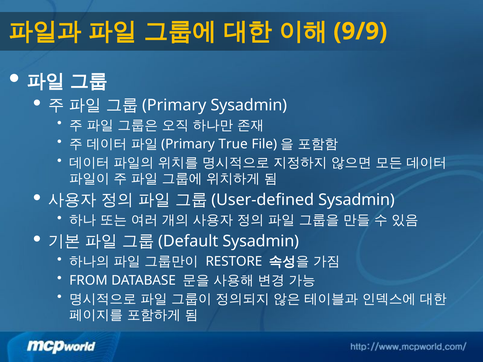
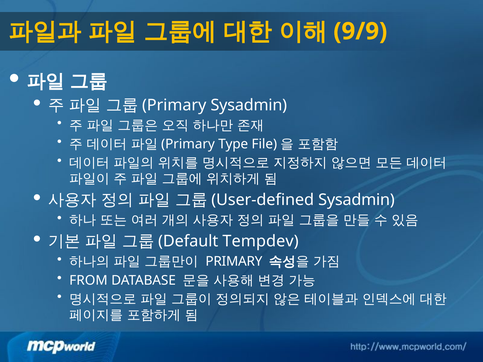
True: True -> Type (233, 144)
Default Sysadmin: Sysadmin -> Tempdev (261, 241)
RESTORE: RESTORE -> PRIMARY (234, 262)
